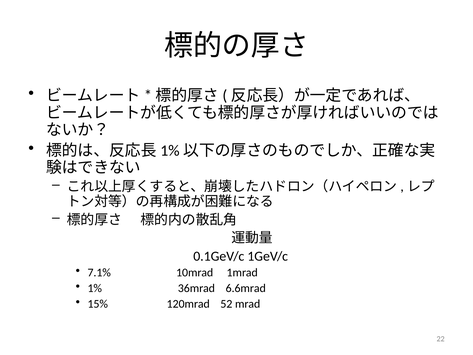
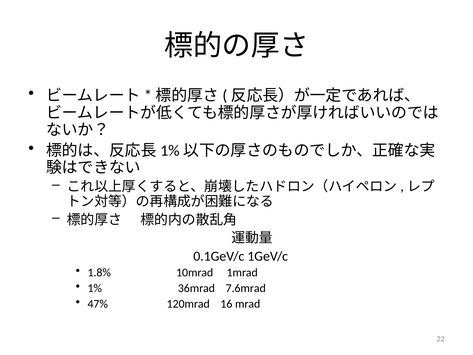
7.1%: 7.1% -> 1.8% (99, 273)
6.6mrad: 6.6mrad -> 7.6mrad (246, 288)
15%: 15% -> 47% (98, 304)
52: 52 -> 16 (226, 304)
